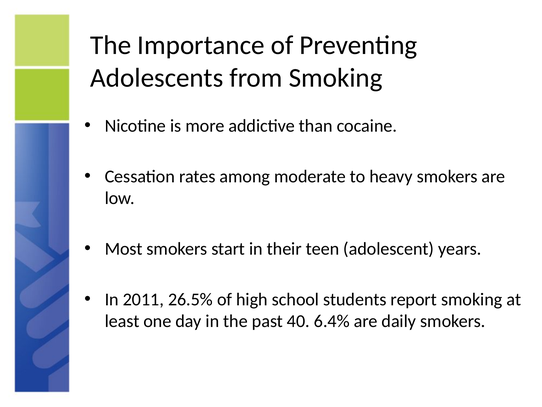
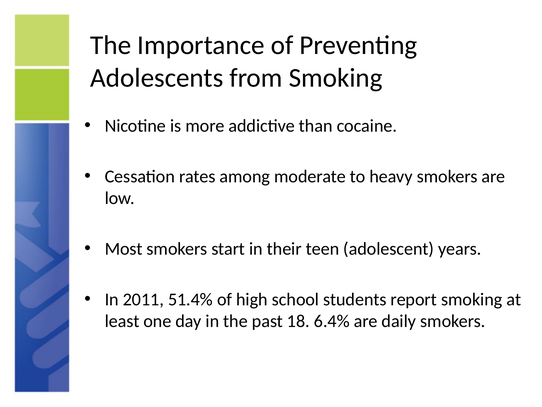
26.5%: 26.5% -> 51.4% (190, 299)
40: 40 -> 18 (298, 321)
